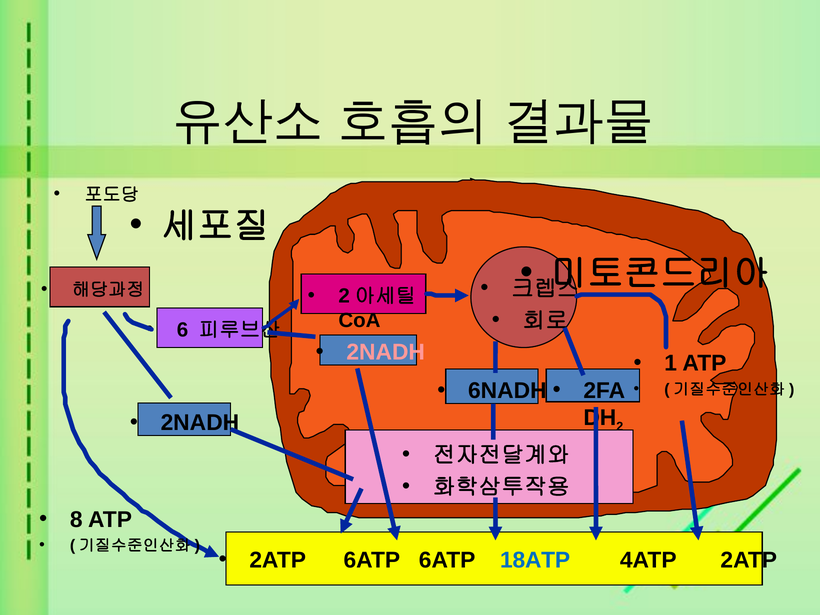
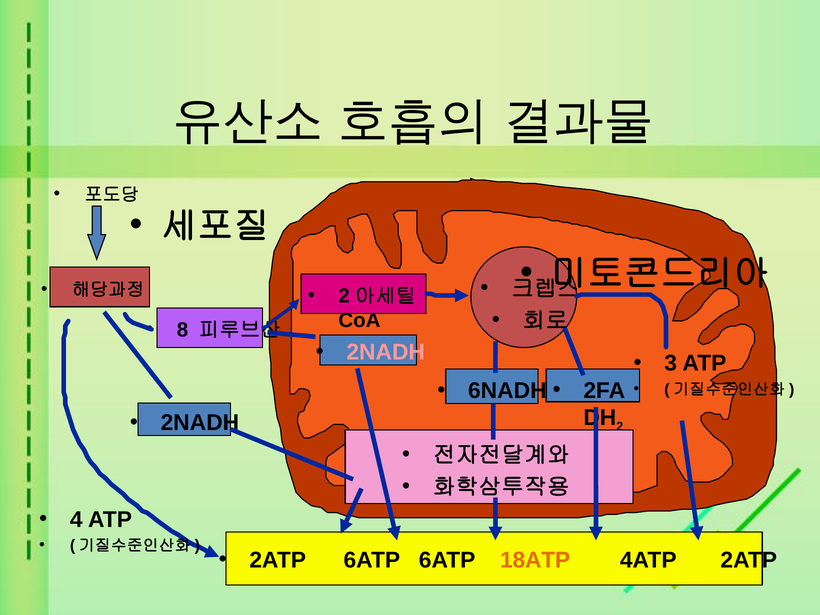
6: 6 -> 8 (182, 330)
1: 1 -> 3 (671, 363)
8: 8 -> 4 (76, 520)
18ATP colour: blue -> orange (535, 560)
